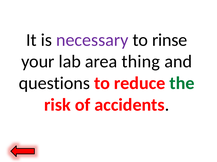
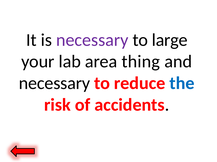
rinse: rinse -> large (170, 40)
questions: questions -> necessary (54, 84)
the colour: green -> blue (182, 84)
